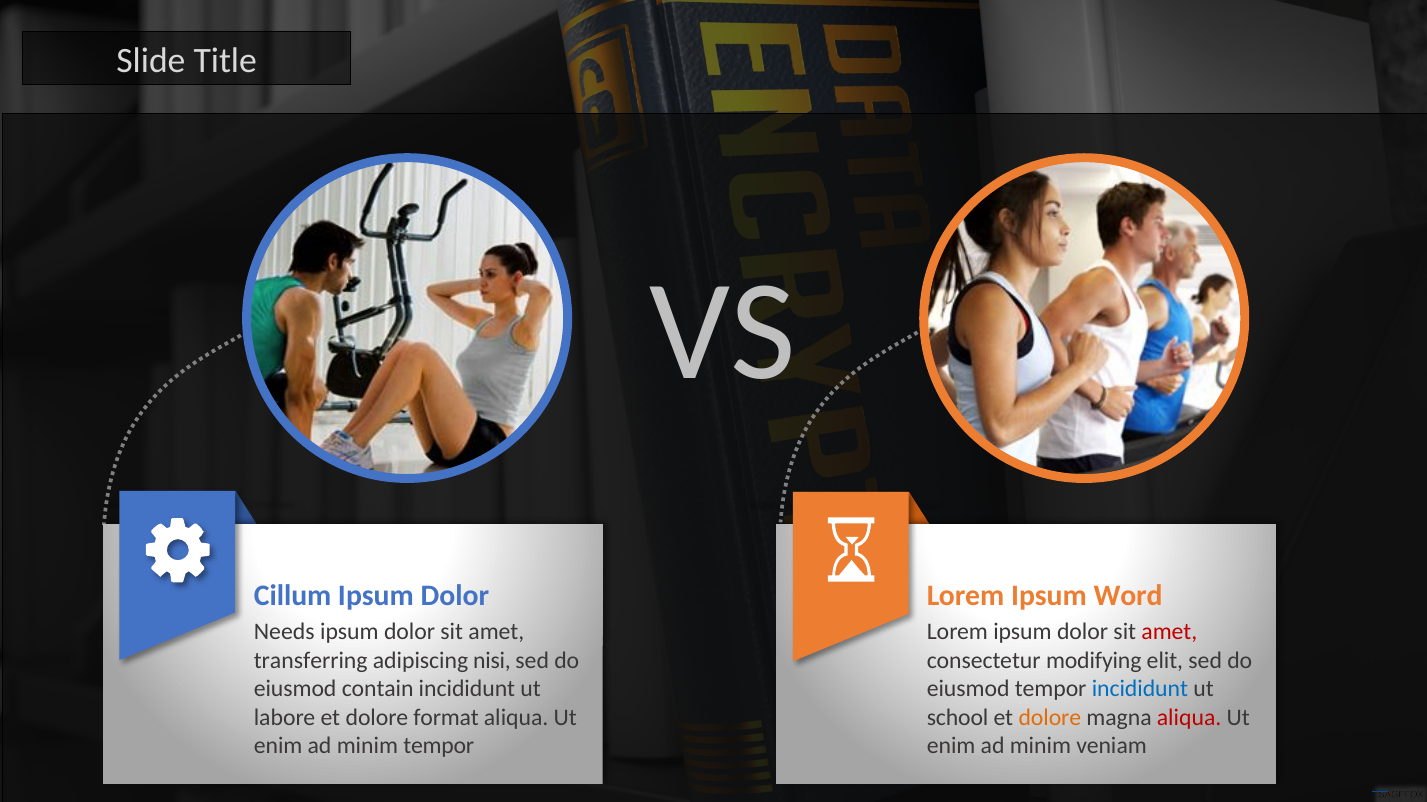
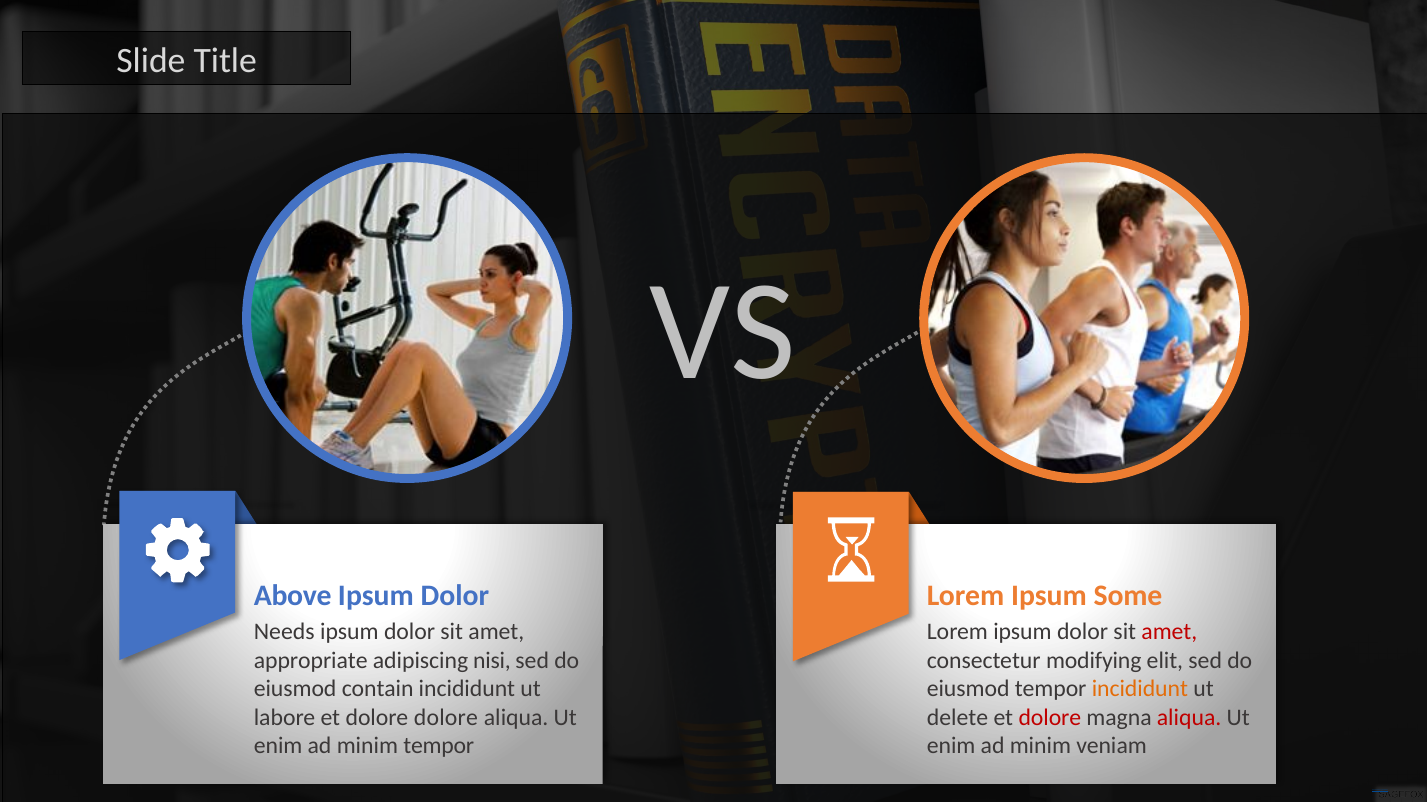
Cillum: Cillum -> Above (293, 596)
Word: Word -> Some (1128, 596)
transferring: transferring -> appropriate (311, 661)
incididunt colour: blue -> orange (1140, 689)
dolore format: format -> dolore (446, 718)
school: school -> delete (958, 718)
dolore colour: orange -> red (1050, 718)
